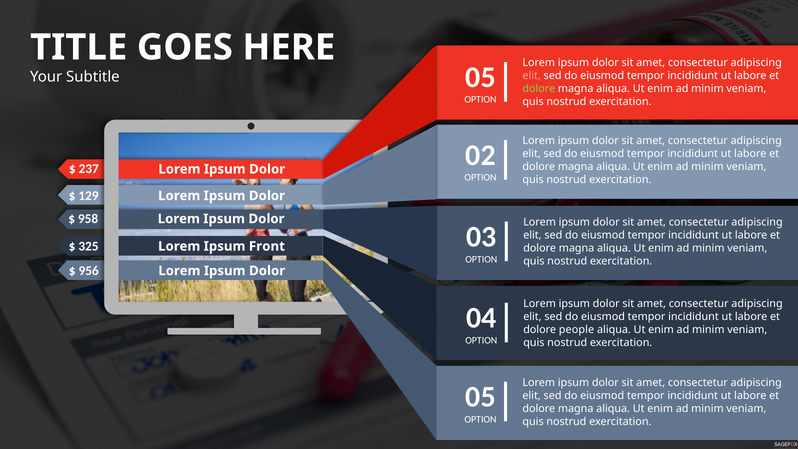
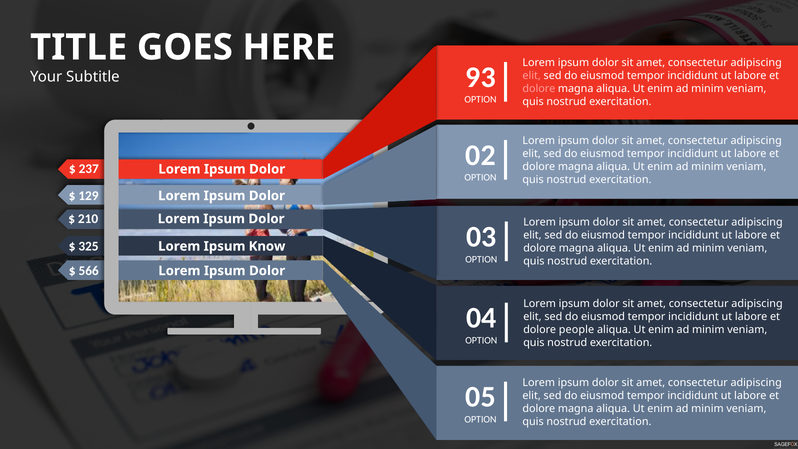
05: 05 -> 93 (481, 77)
dolore colour: light green -> pink (539, 89)
958: 958 -> 210 (88, 219)
Front: Front -> Know (267, 246)
956: 956 -> 566 (89, 271)
